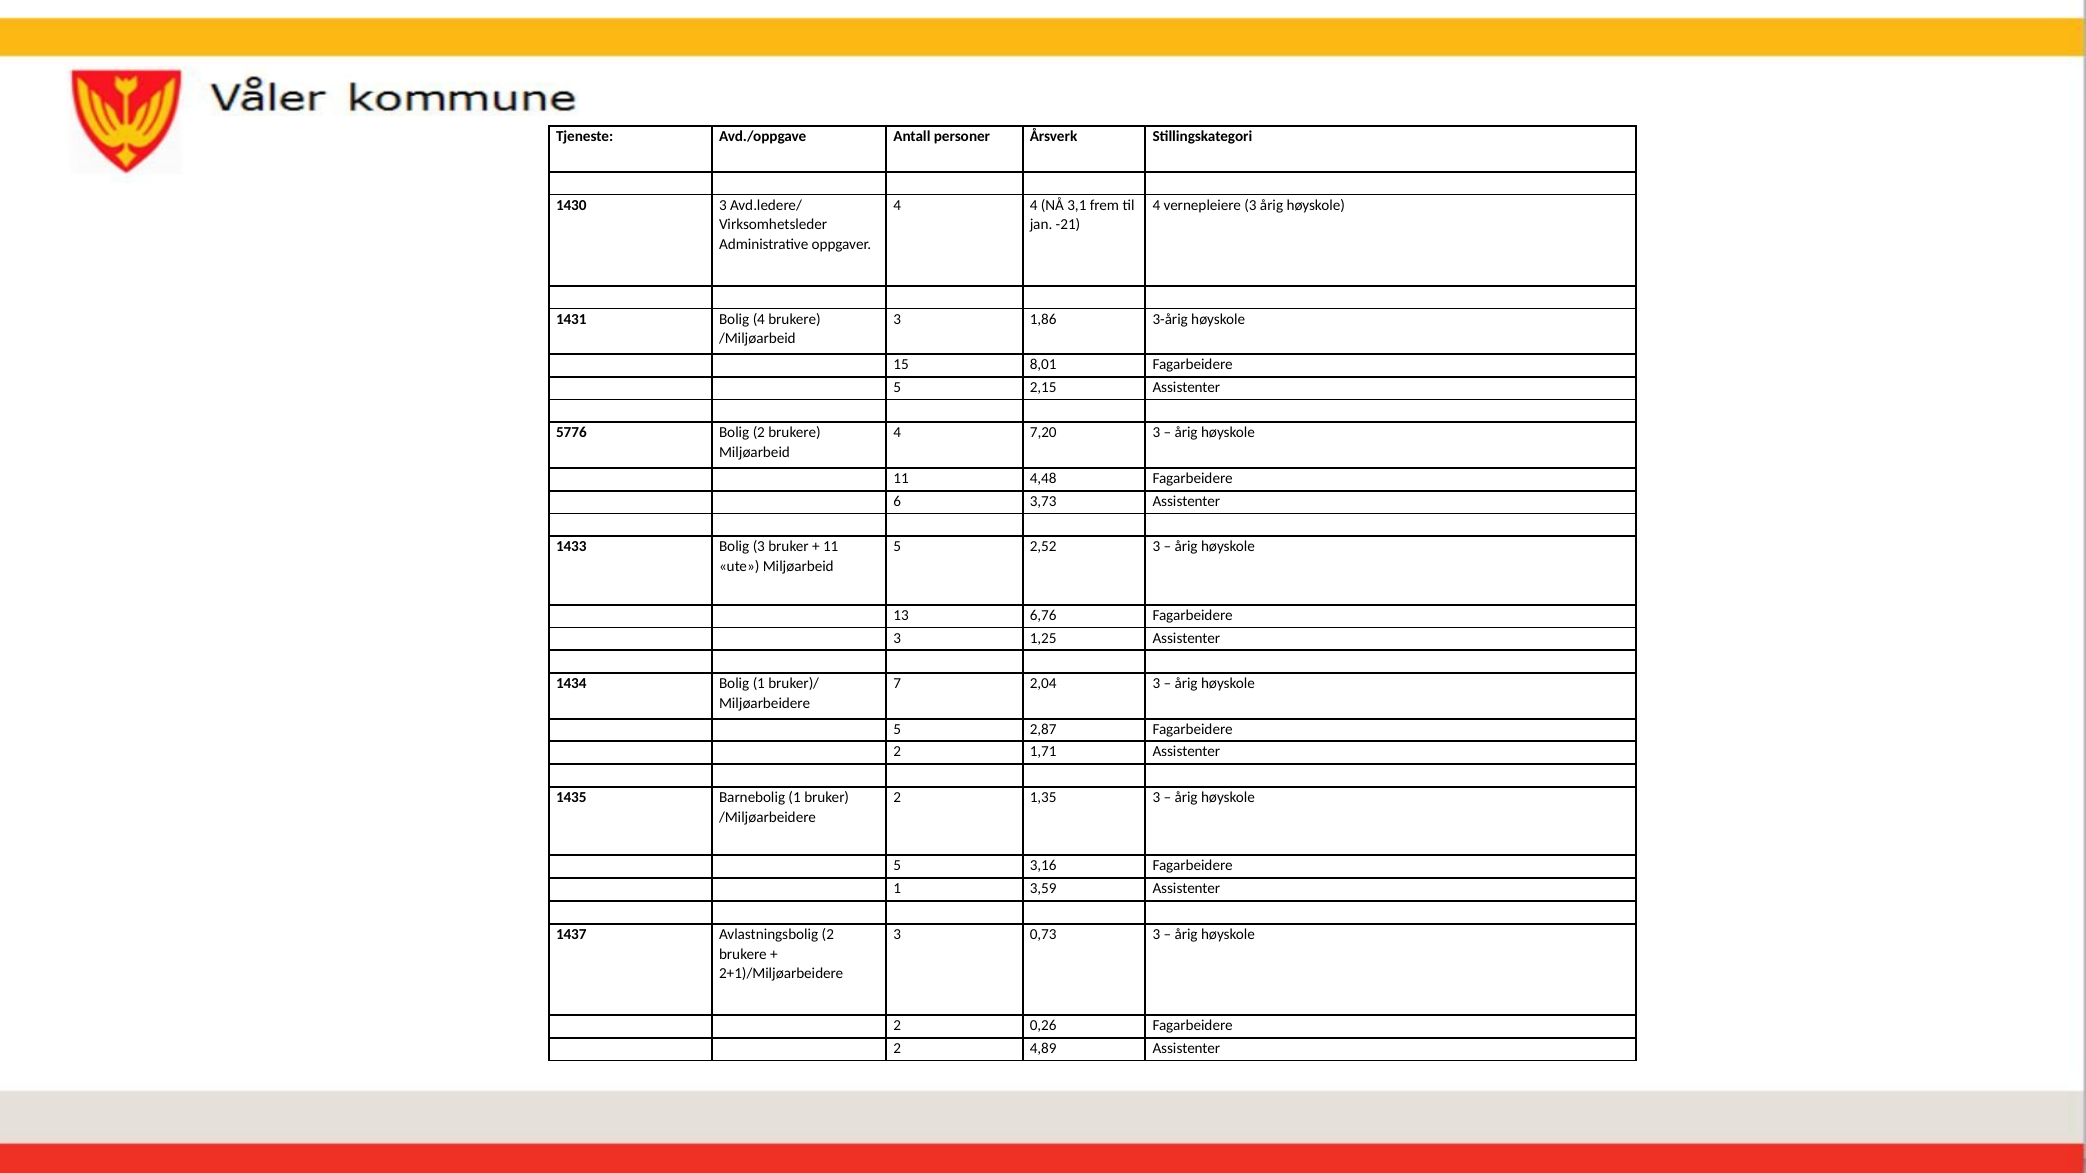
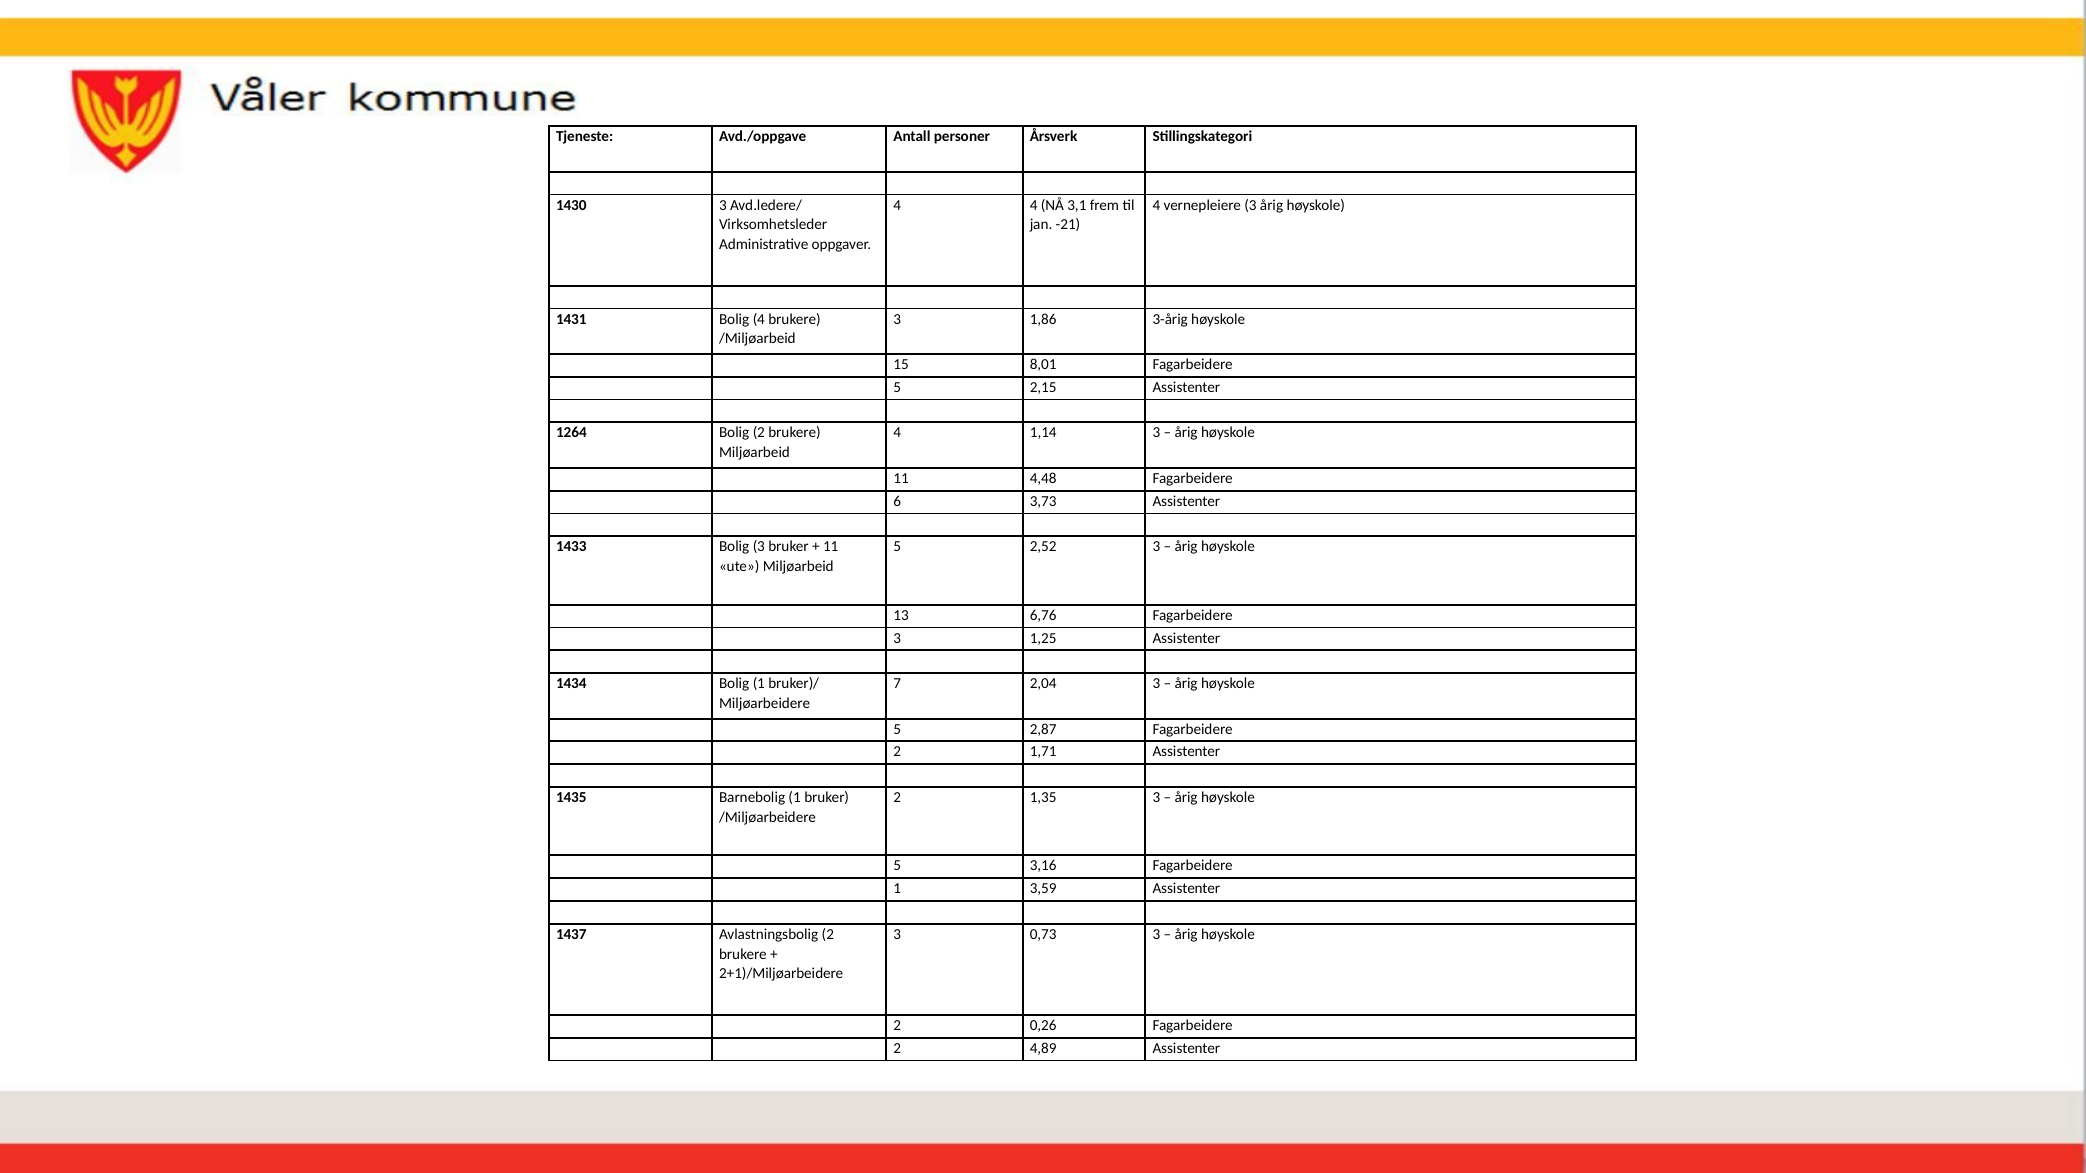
5776: 5776 -> 1264 (571, 433)
7,20: 7,20 -> 1,14 (1043, 433)
